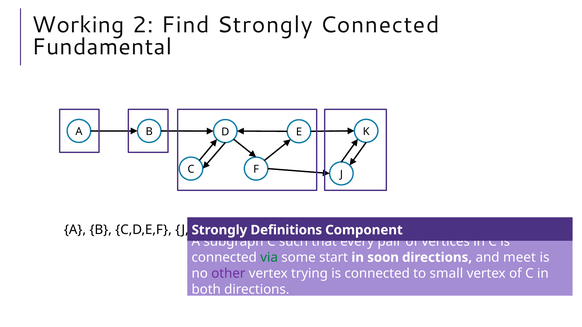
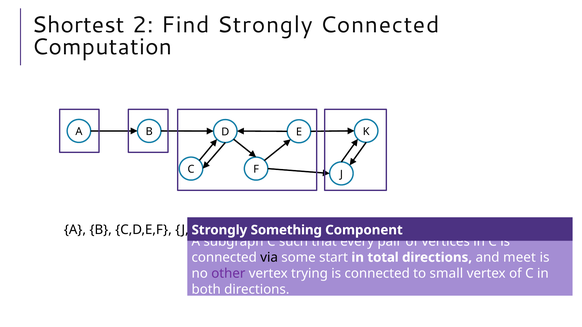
Working: Working -> Shortest (78, 25)
Fundamental: Fundamental -> Computation (102, 47)
Definitions: Definitions -> Something (286, 230)
via colour: green -> black (269, 258)
soon: soon -> total (383, 258)
